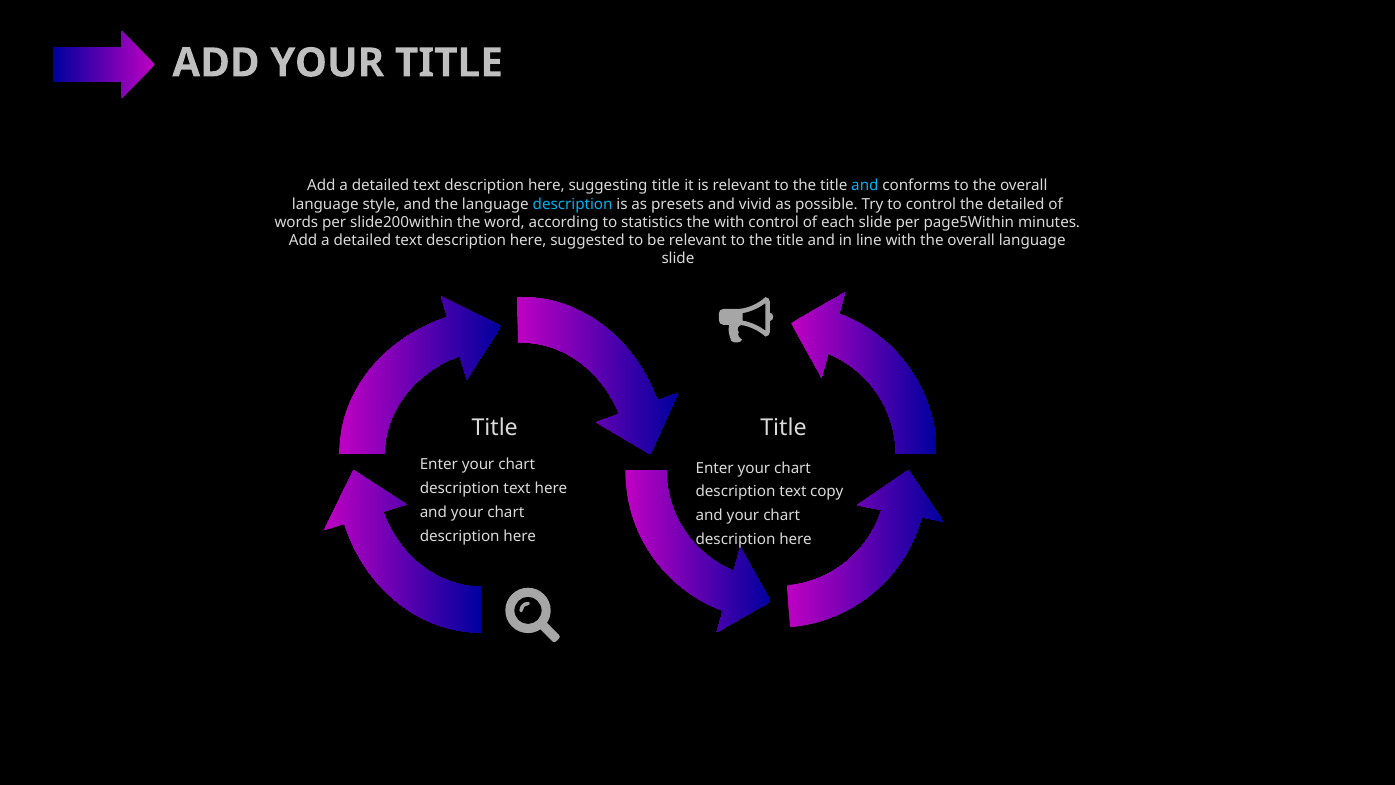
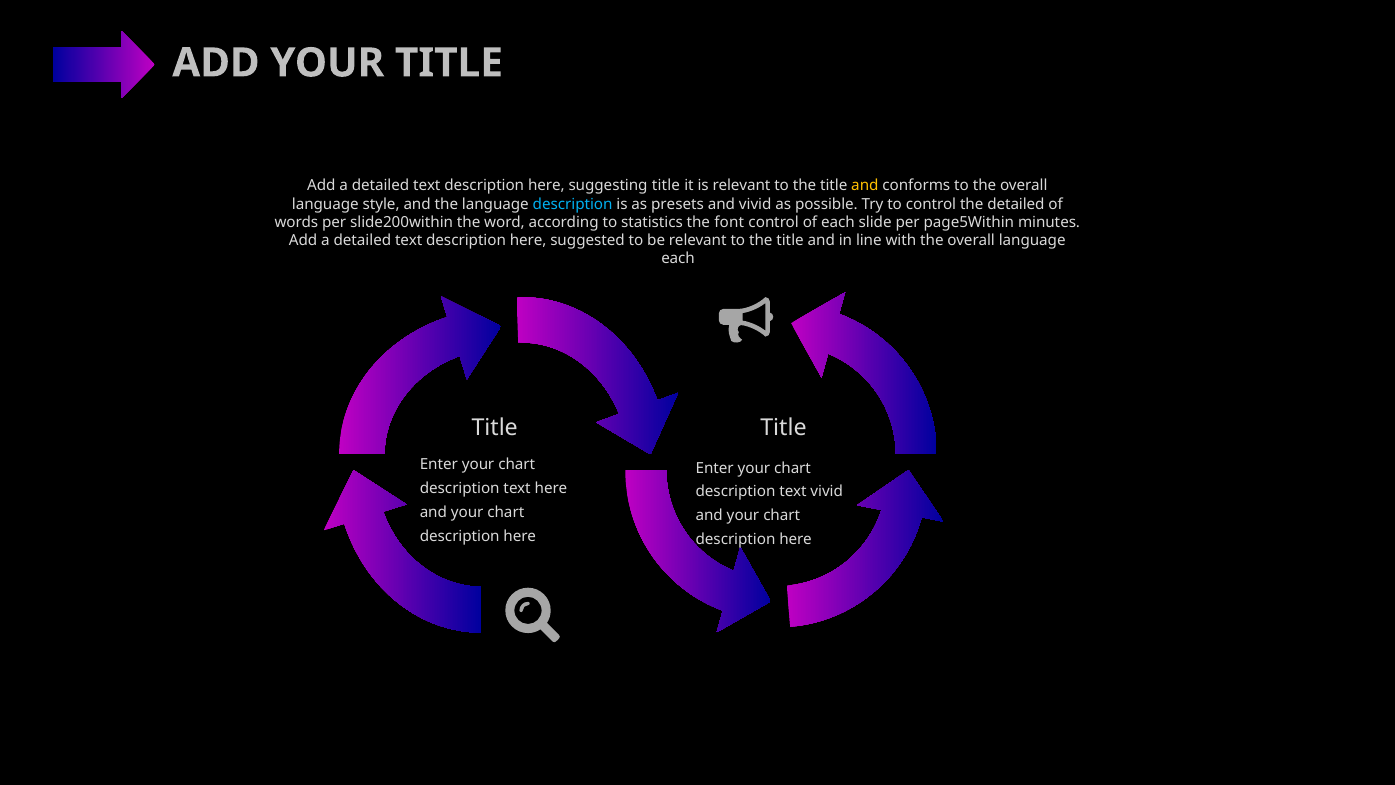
and colour: light blue -> yellow (865, 186)
the with: with -> font (729, 222)
slide: slide -> each (678, 259)
text copy: copy -> vivid (827, 492)
